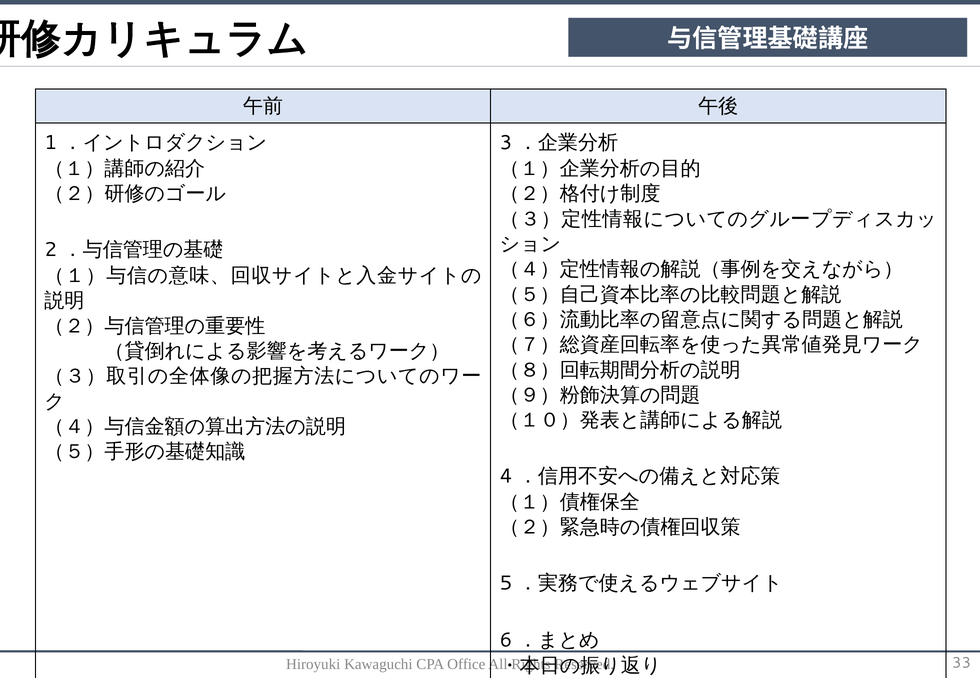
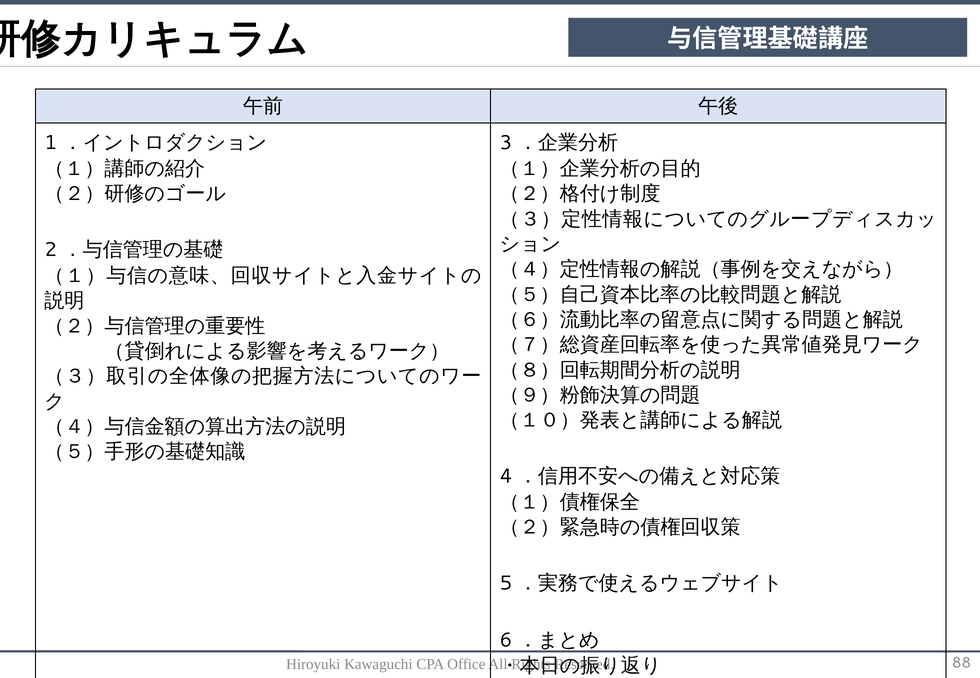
33: 33 -> 88 (962, 663)
